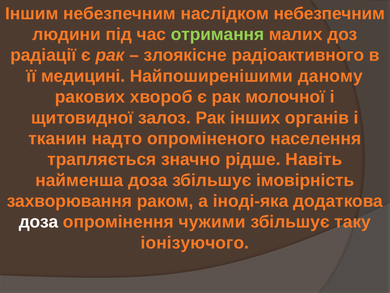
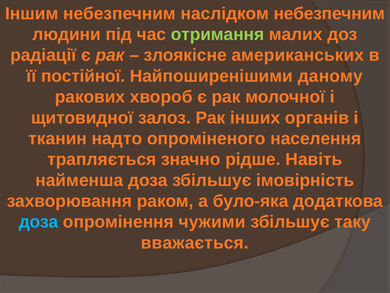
радіоактивного: радіоактивного -> американських (298, 55)
медицині: медицині -> постійної (83, 76)
іноді-яка: іноді-яка -> було-яка (251, 201)
доза colour: white -> light blue (39, 222)
іонізуючого: іонізуючого -> вважається (195, 242)
